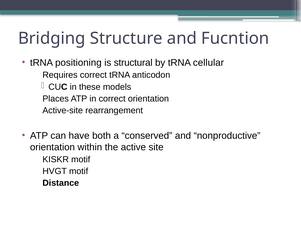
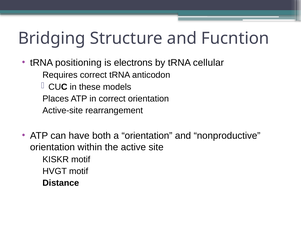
structural: structural -> electrons (133, 63)
a conserved: conserved -> orientation (147, 135)
